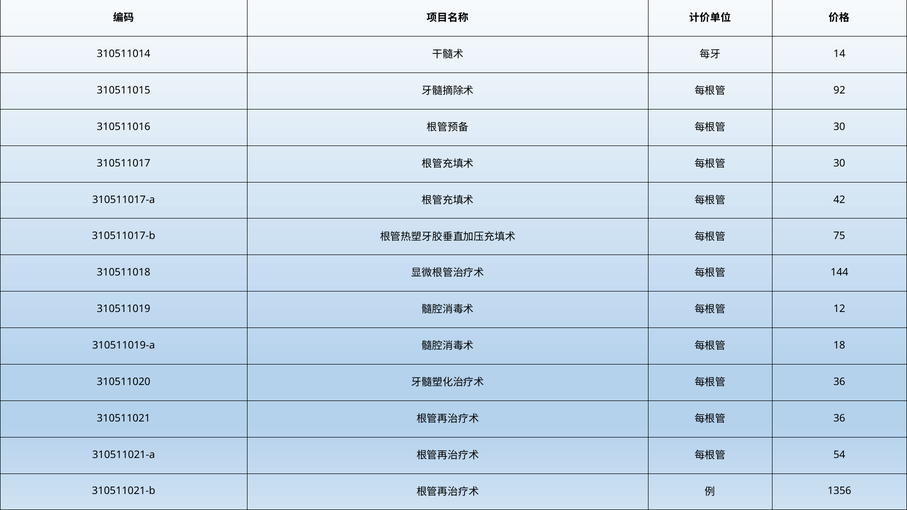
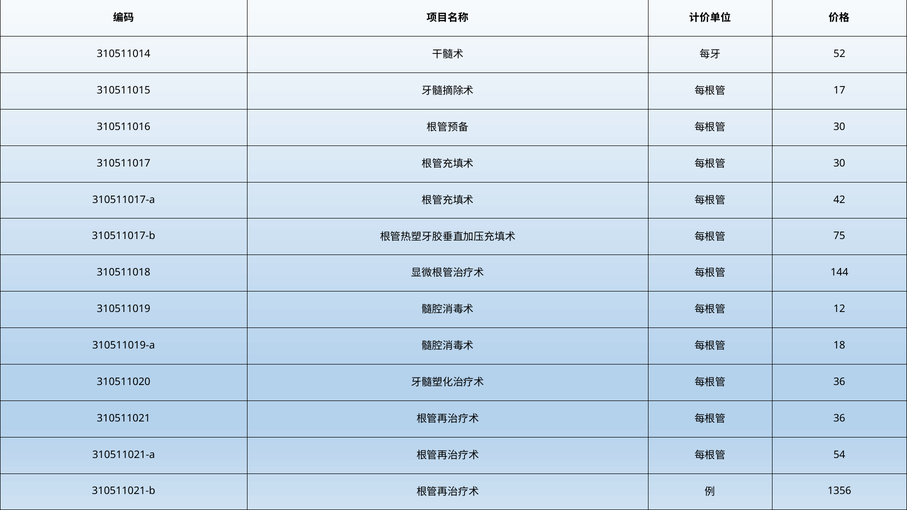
14: 14 -> 52 (839, 54)
92: 92 -> 17 (839, 90)
